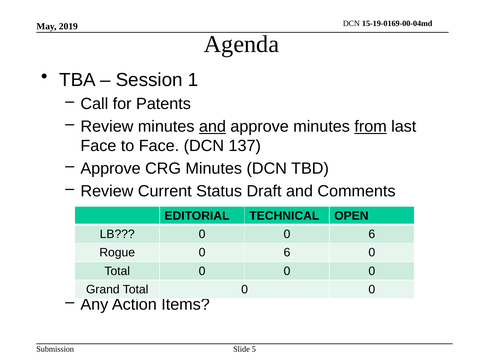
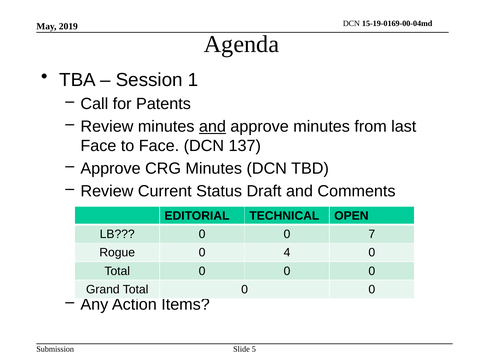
from underline: present -> none (371, 126)
0 0 6: 6 -> 7 (372, 234)
Rogue 0 6: 6 -> 4 (287, 252)
